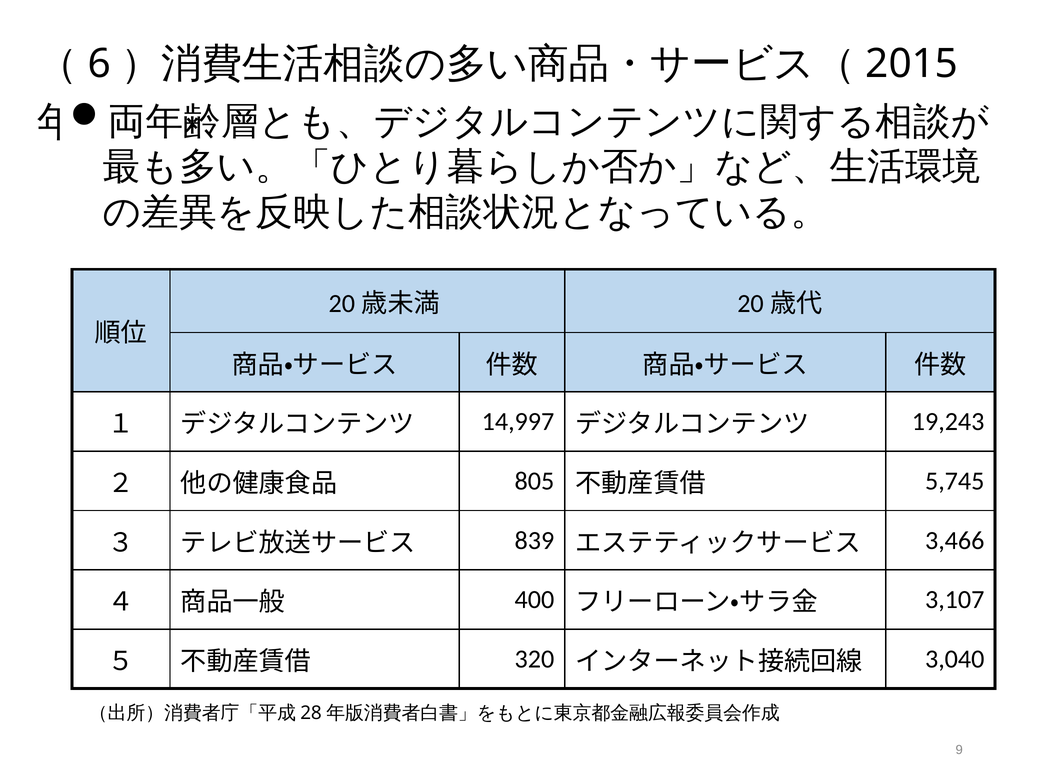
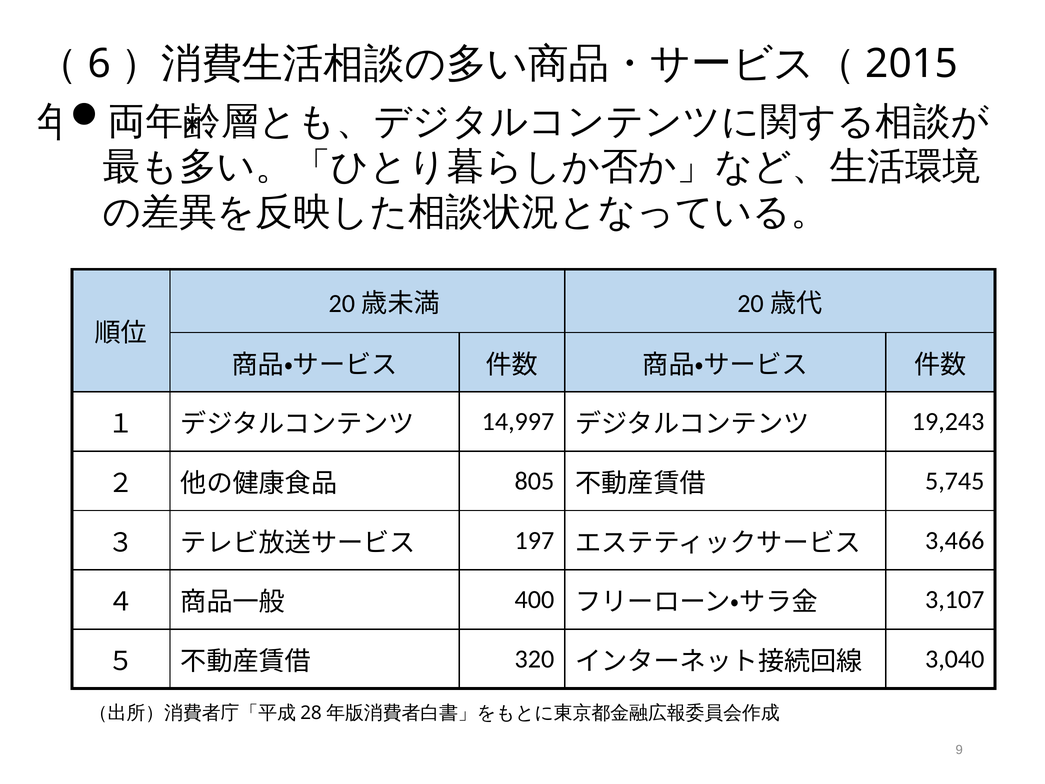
839: 839 -> 197 (534, 540)
